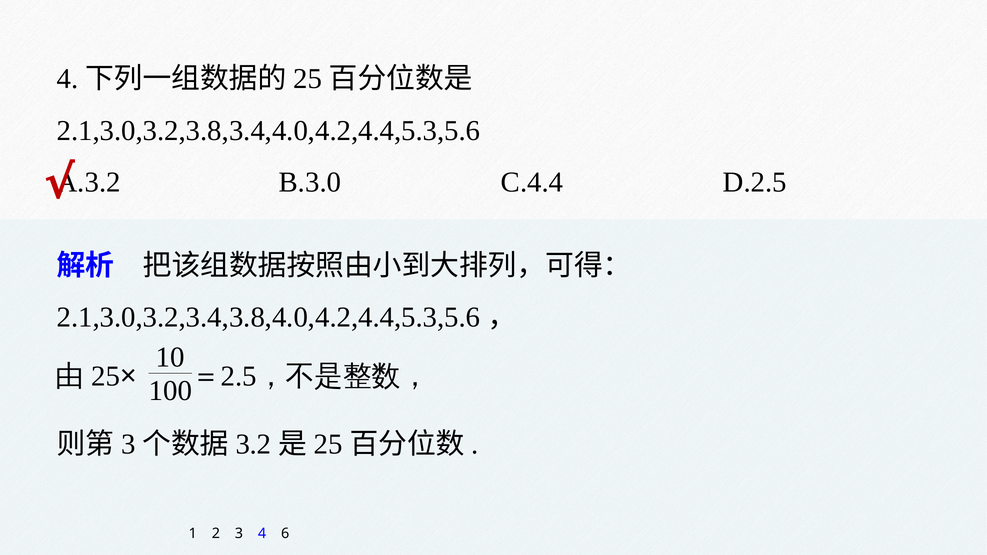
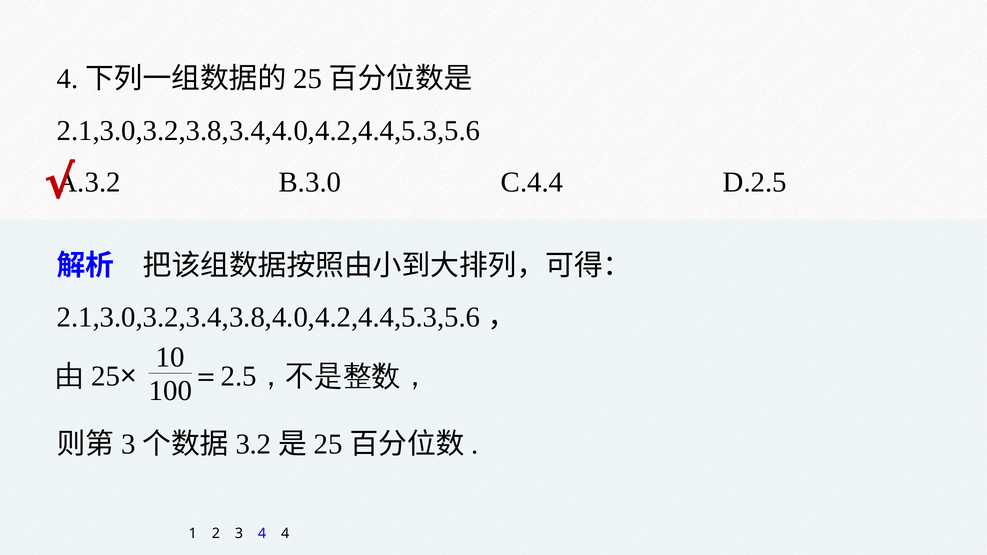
3 4 6: 6 -> 4 (285, 534)
